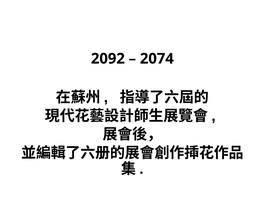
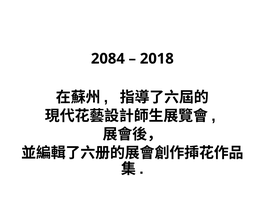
2092: 2092 -> 2084 (108, 58)
2074: 2074 -> 2018 (157, 58)
